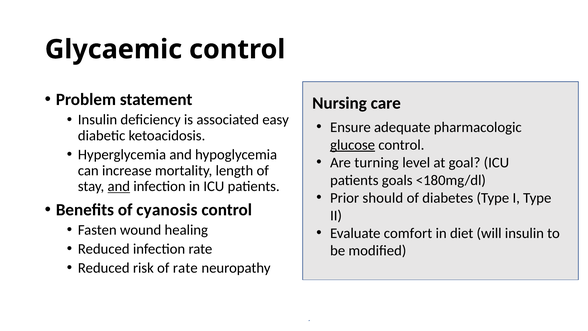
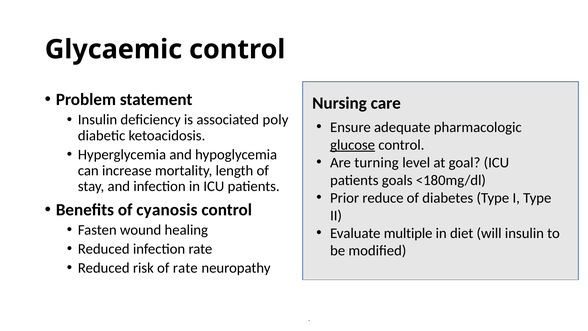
easy: easy -> poly (275, 120)
and underline: present -> none (119, 186)
should: should -> reduce (383, 198)
comfort: comfort -> multiple (408, 233)
